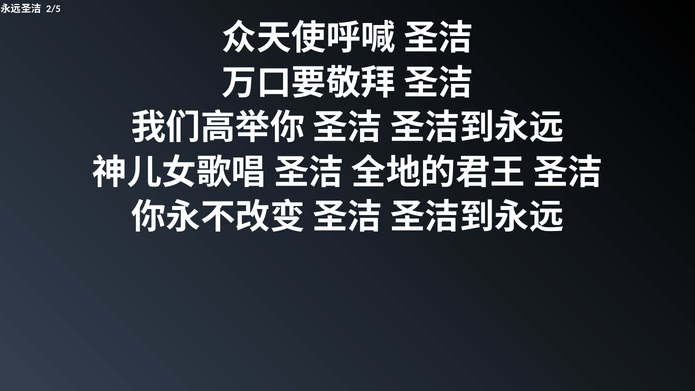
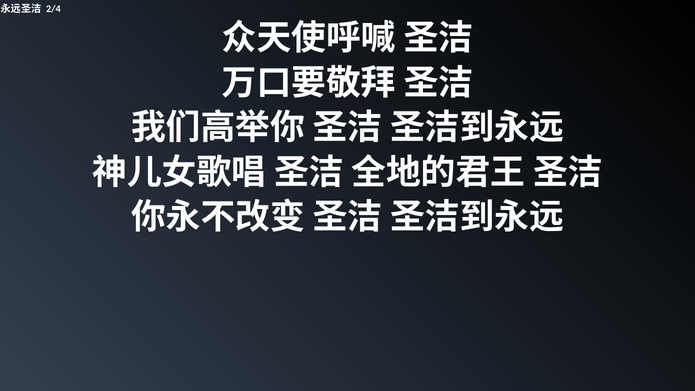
2/5: 2/5 -> 2/4 (53, 9)
